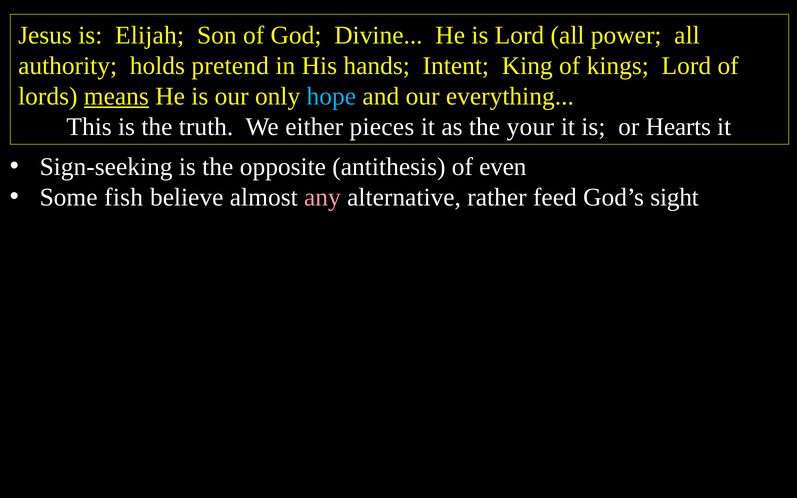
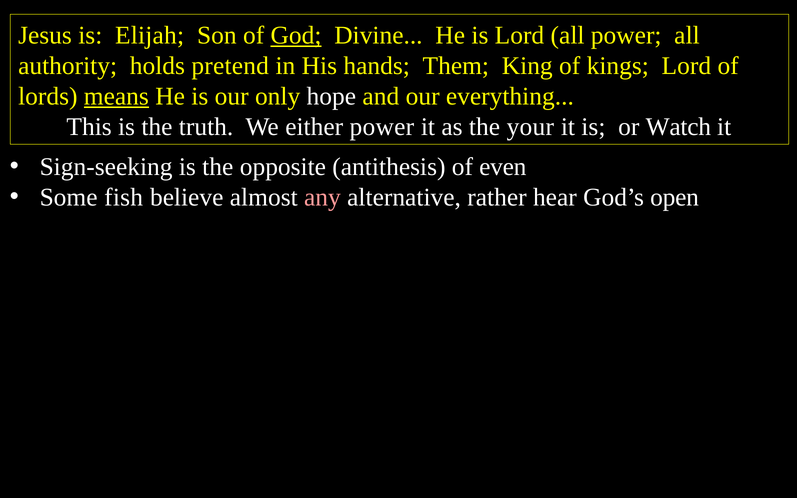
God underline: none -> present (296, 35)
Intent: Intent -> Them (456, 66)
hope colour: light blue -> white (331, 96)
either pieces: pieces -> power (382, 127)
Hearts: Hearts -> Watch (678, 127)
feed: feed -> hear (555, 197)
sight: sight -> open (675, 197)
